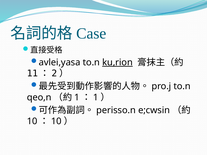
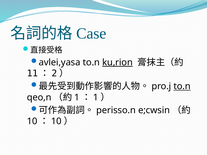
to.n underline: none -> present (182, 86)
